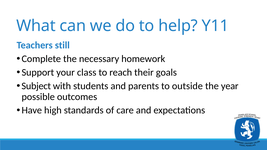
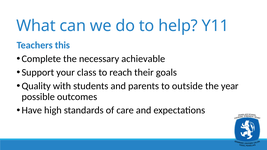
still: still -> this (62, 45)
homework: homework -> achievable (143, 59)
Subject: Subject -> Quality (36, 86)
